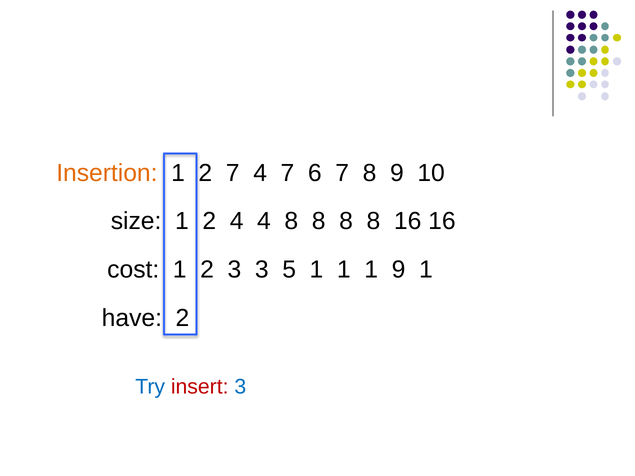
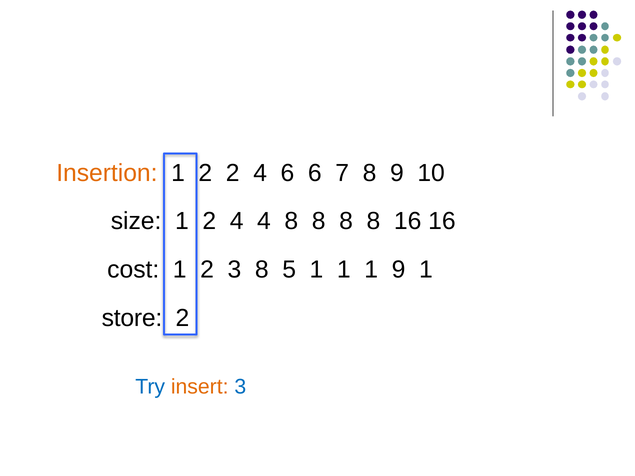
7: 7 -> 2 (233, 173)
4 7: 7 -> 6 (287, 173)
3 3: 3 -> 8 (262, 270)
have: have -> store (132, 318)
insert colour: red -> orange (200, 387)
